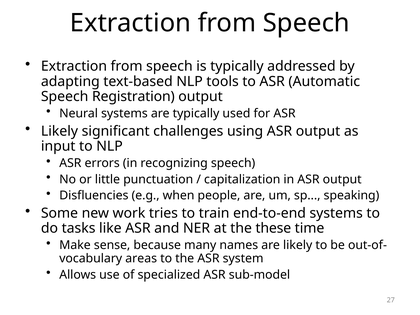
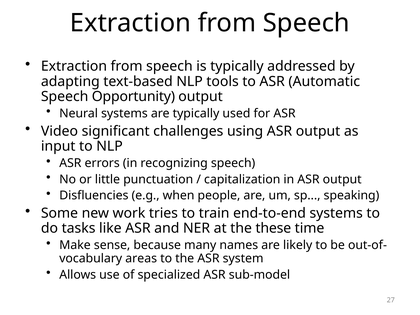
Registration: Registration -> Opportunity (133, 97)
Likely: Likely -> Video (59, 131)
